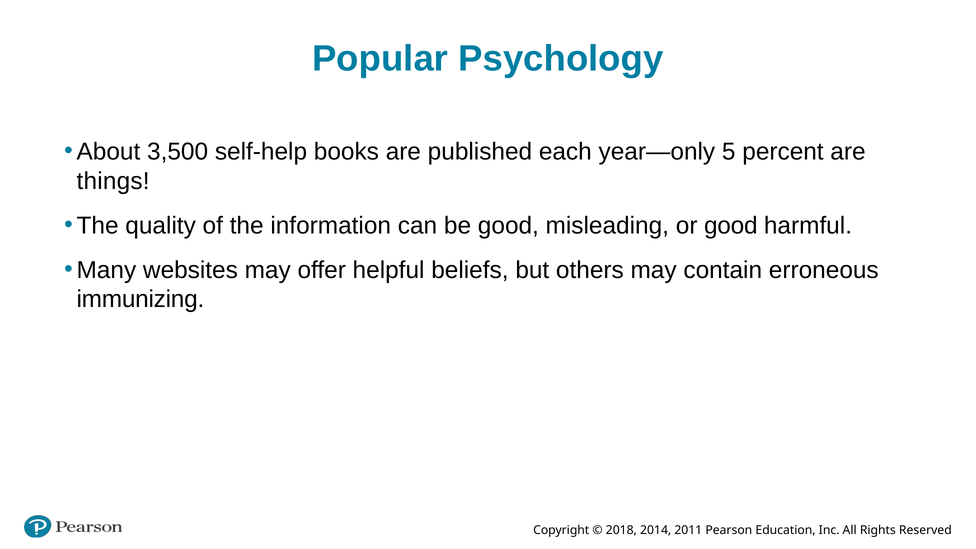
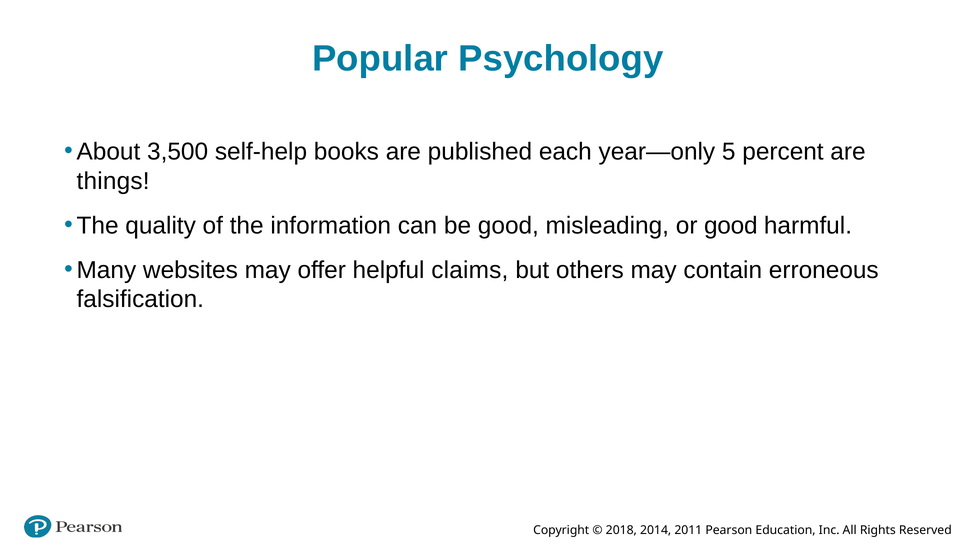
beliefs: beliefs -> claims (470, 270)
immunizing: immunizing -> falsification (140, 299)
